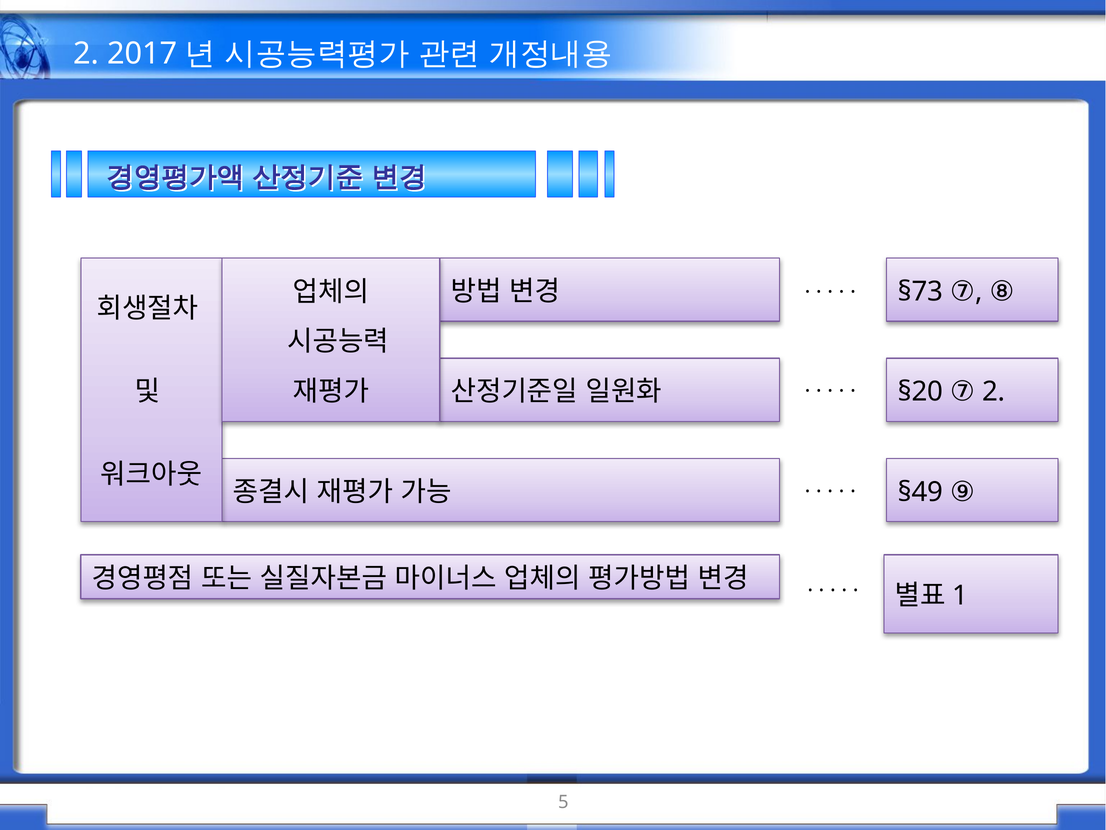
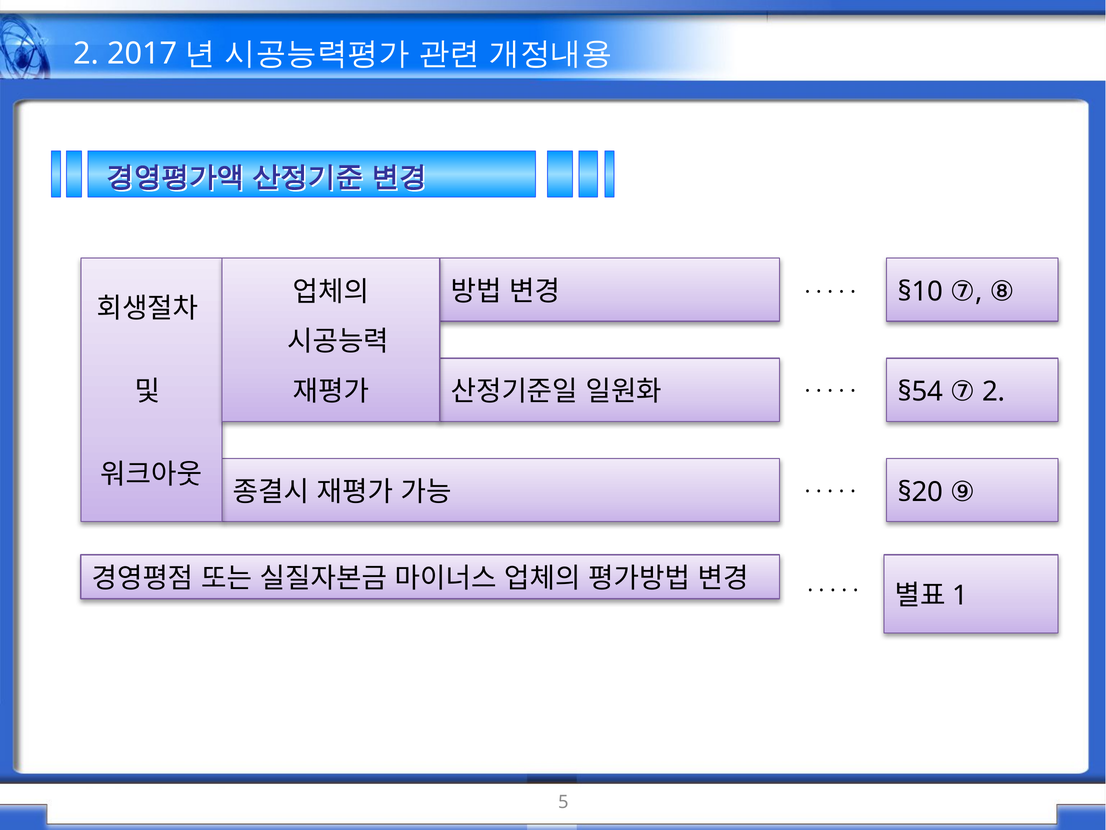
§73: §73 -> §10 (920, 291)
§20: §20 -> §54 (920, 392)
§49: §49 -> §20 (920, 492)
